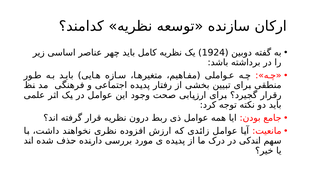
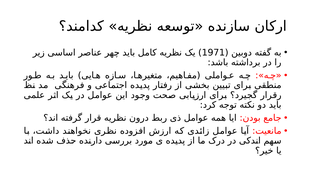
1924: 1924 -> 1971 (213, 53)
